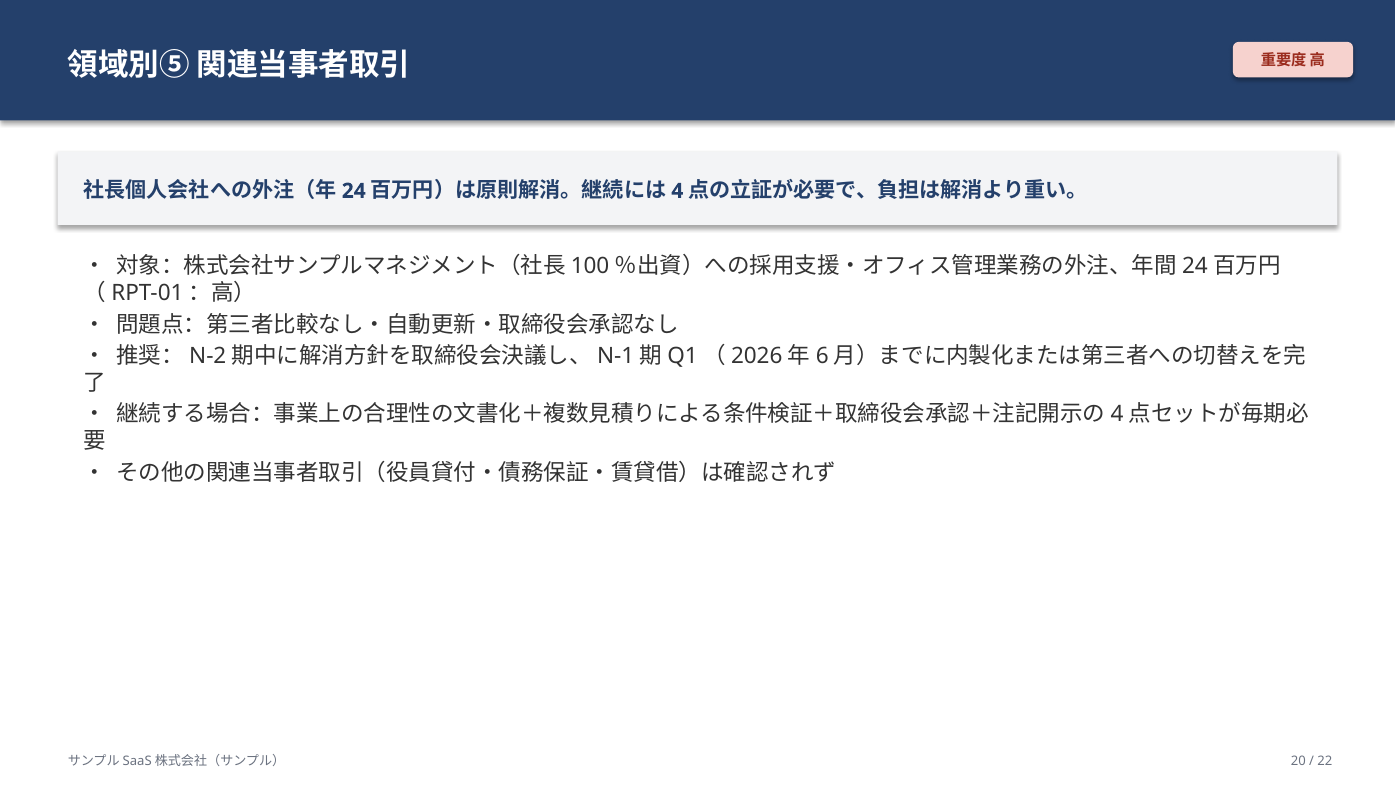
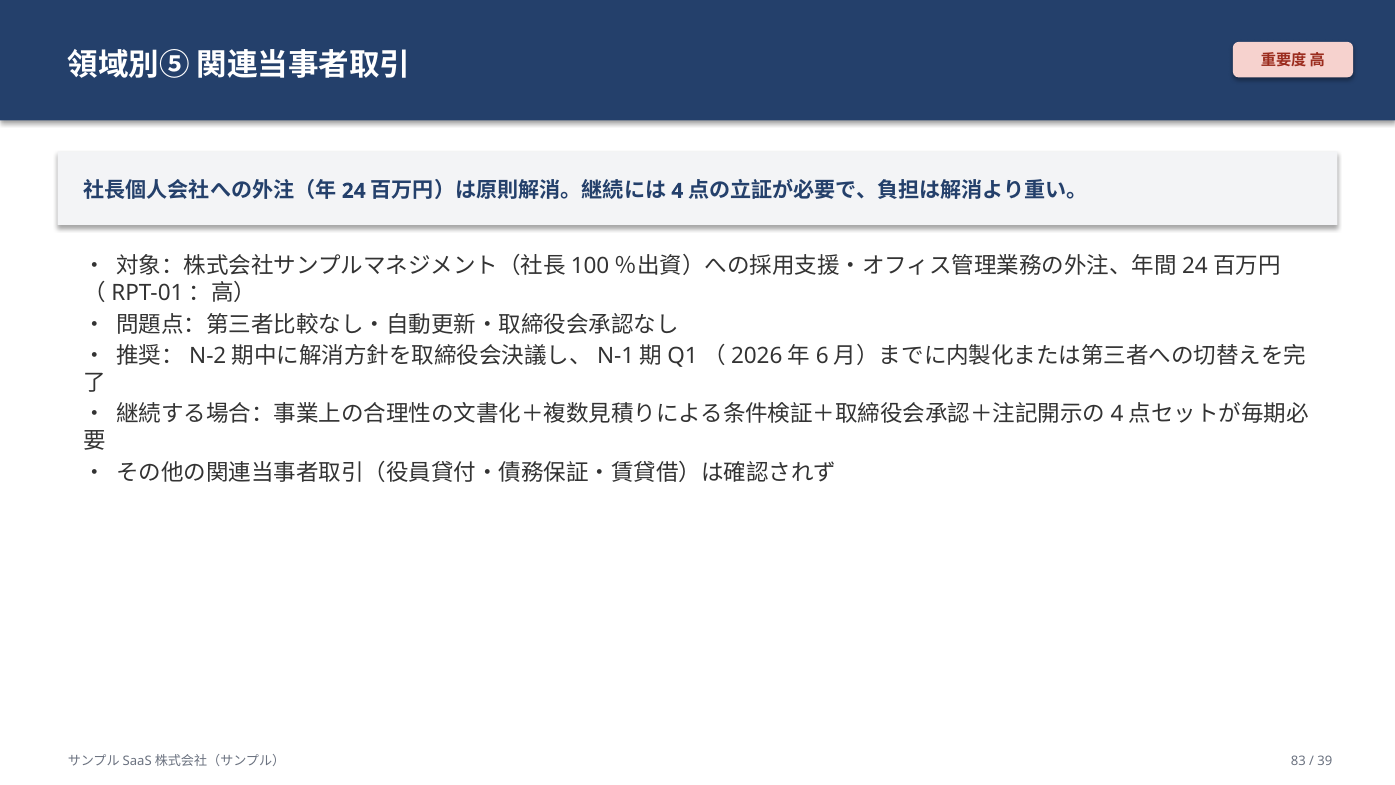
20: 20 -> 83 (1298, 761)
22: 22 -> 39 (1325, 761)
